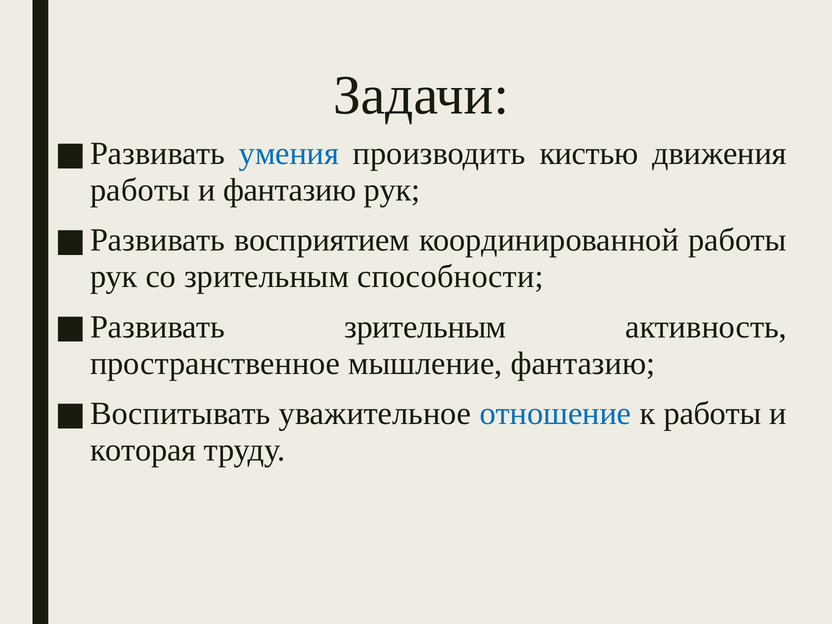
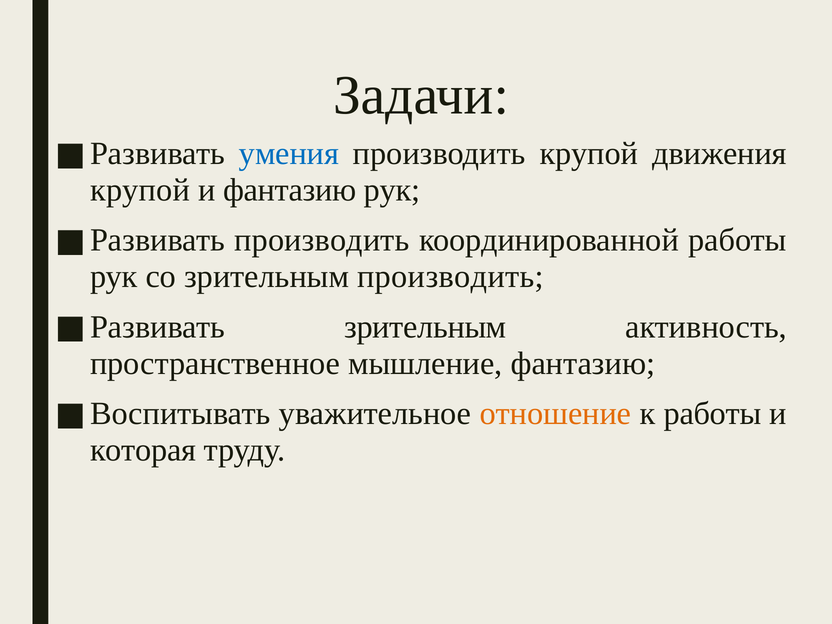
производить кистью: кистью -> крупой (589, 153)
работы: работы -> крупой (140, 190)
восприятием: восприятием -> производить (322, 240)
зрительным способности: способности -> производить (450, 277)
отношение colour: blue -> orange (556, 414)
